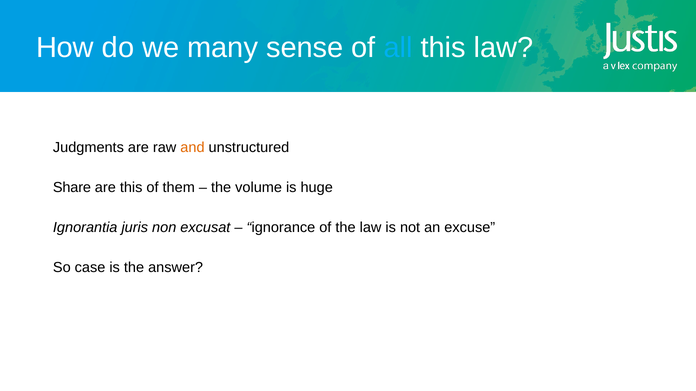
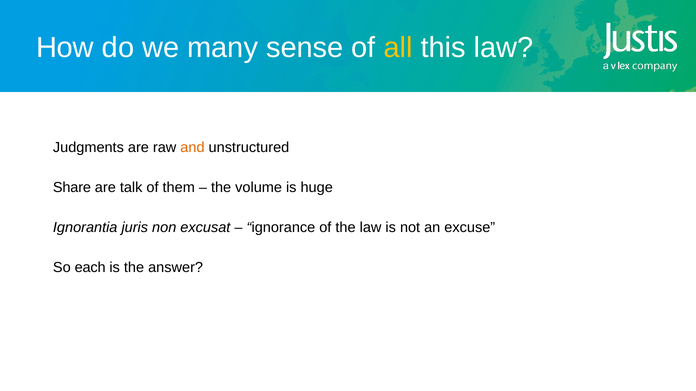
all colour: light blue -> yellow (398, 48)
are this: this -> talk (131, 188)
case: case -> each (90, 268)
